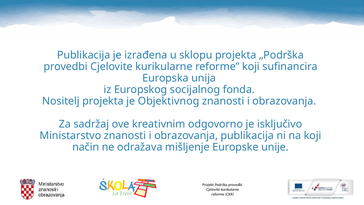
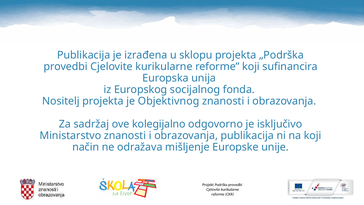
kreativnim: kreativnim -> kolegijalno (159, 124)
